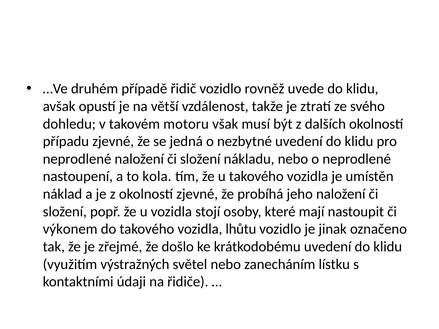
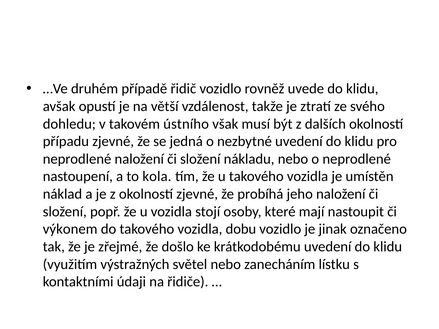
motoru: motoru -> ústního (186, 124)
lhůtu: lhůtu -> dobu (241, 229)
